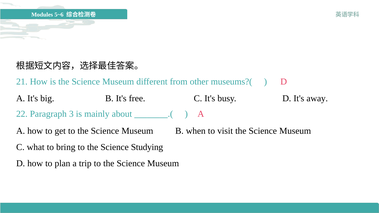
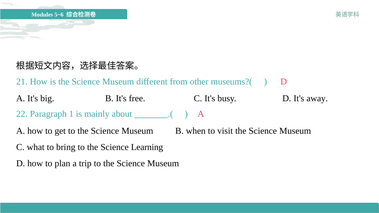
3: 3 -> 1 (71, 114)
Studying: Studying -> Learning (147, 147)
